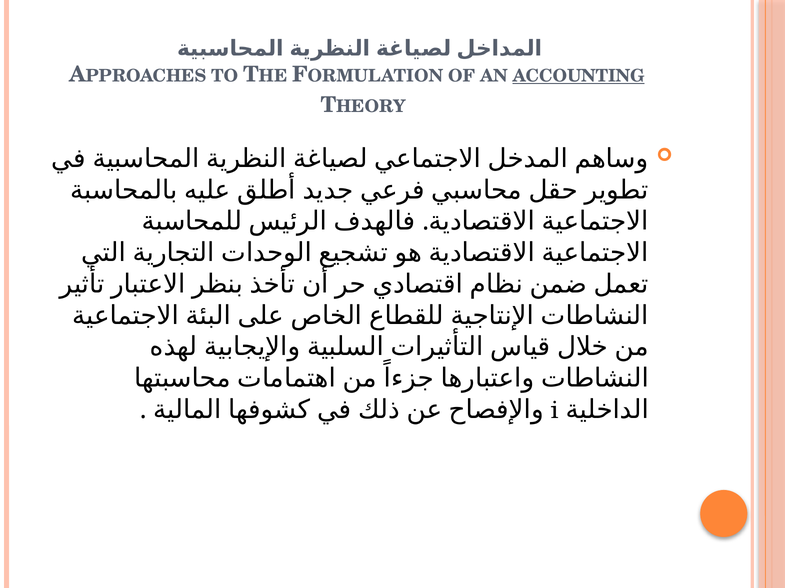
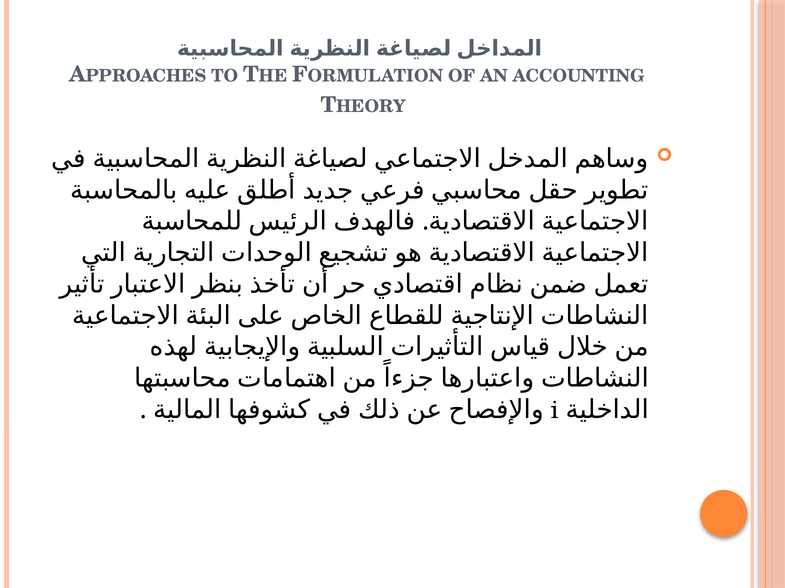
ACCOUNTING underline: present -> none (579, 76)
